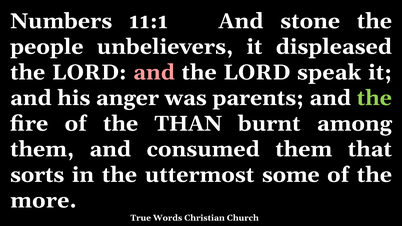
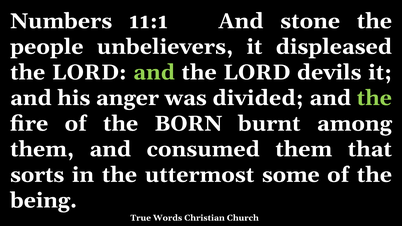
and colour: pink -> light green (154, 72)
speak: speak -> devils (329, 72)
parents: parents -> divided (258, 98)
THAN: THAN -> BORN (188, 124)
more: more -> being (44, 201)
